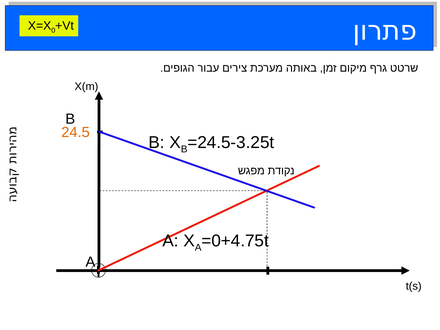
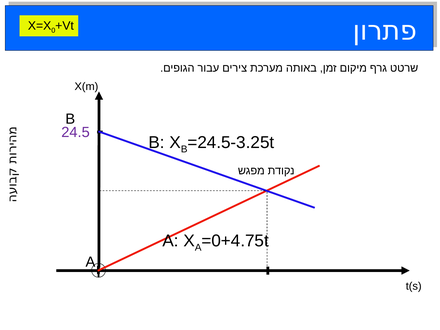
24.5 colour: orange -> purple (76, 132)
